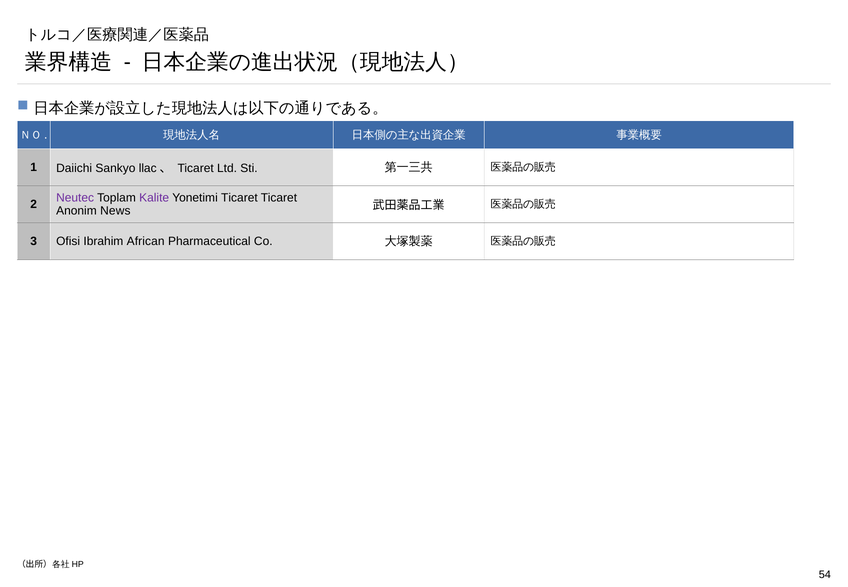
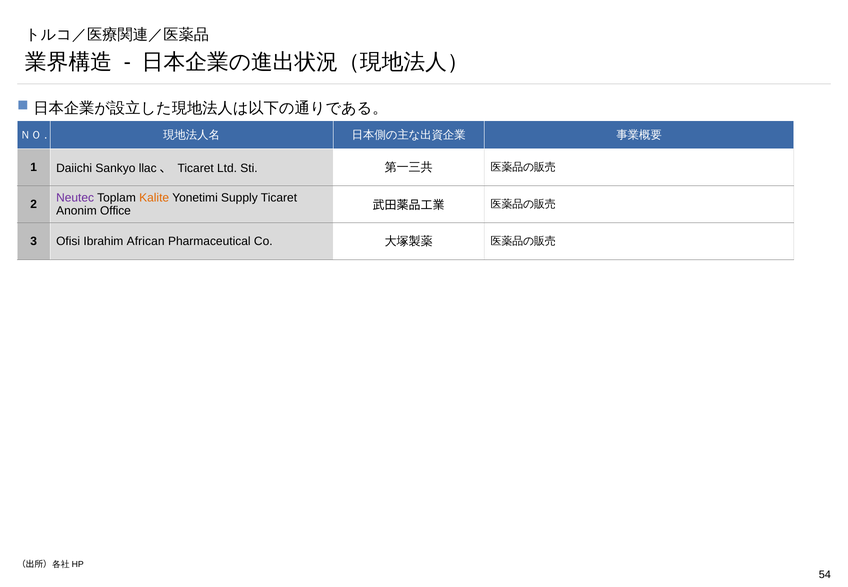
Kalite colour: purple -> orange (154, 198)
Yonetimi Ticaret: Ticaret -> Supply (239, 198)
News: News -> Office (115, 211)
